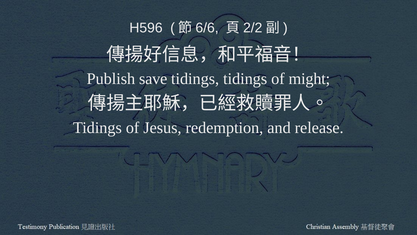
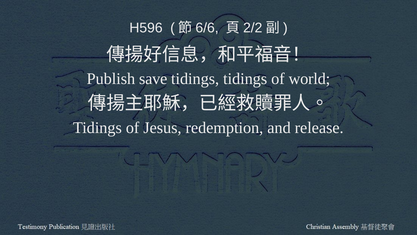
might: might -> world (309, 79)
